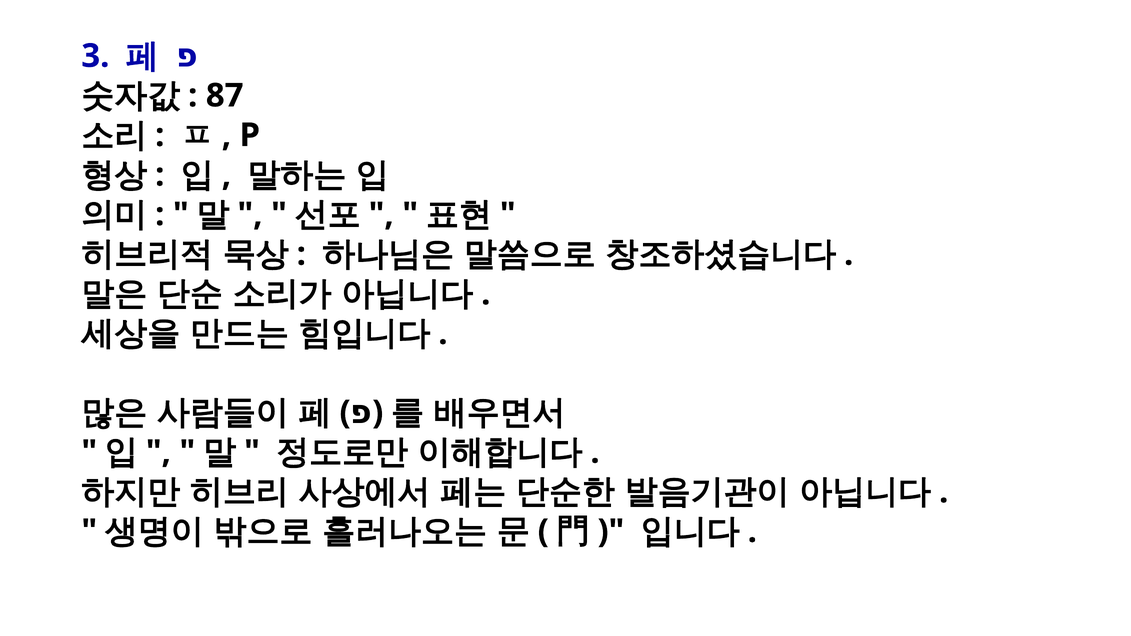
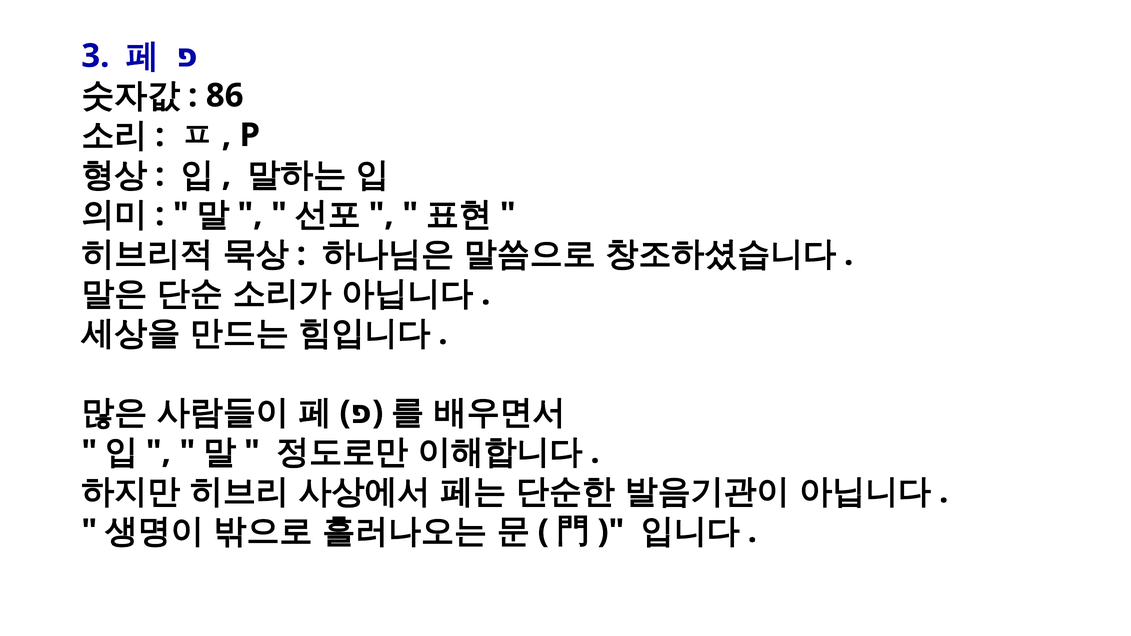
87: 87 -> 86 (225, 96)
